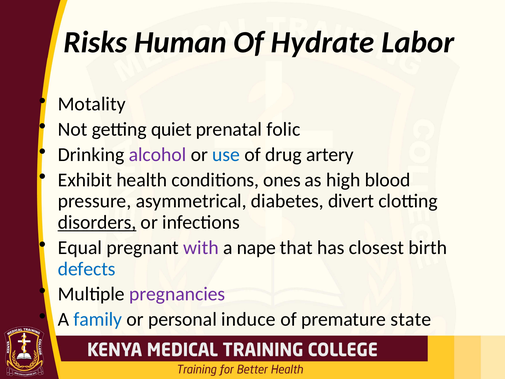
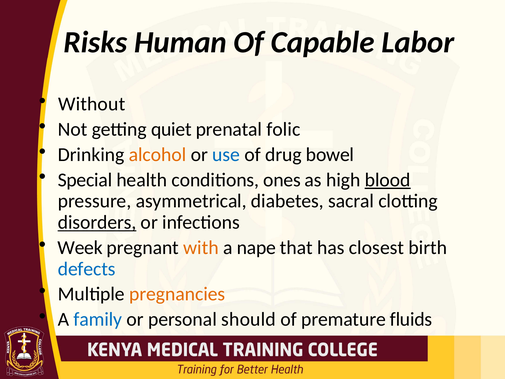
Hydrate: Hydrate -> Capable (323, 42)
Motality: Motality -> Without (92, 104)
alcohol colour: purple -> orange (158, 155)
artery: artery -> bowel (330, 155)
Exhibit: Exhibit -> Special (85, 180)
blood underline: none -> present (388, 180)
divert: divert -> sacral (351, 201)
Equal: Equal -> Week (80, 247)
with colour: purple -> orange (201, 247)
pregnancies colour: purple -> orange (177, 294)
induce: induce -> should (249, 319)
state: state -> fluids (411, 319)
